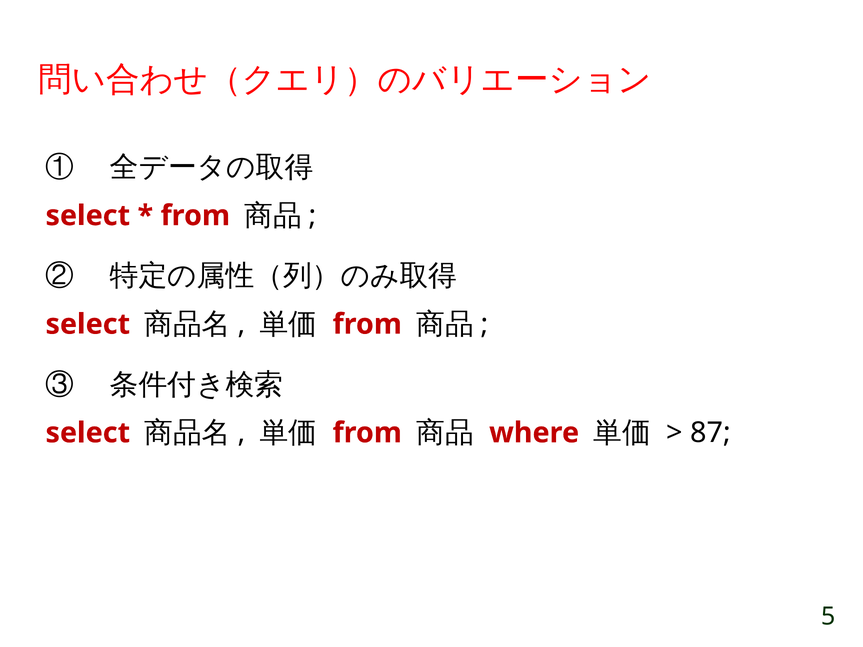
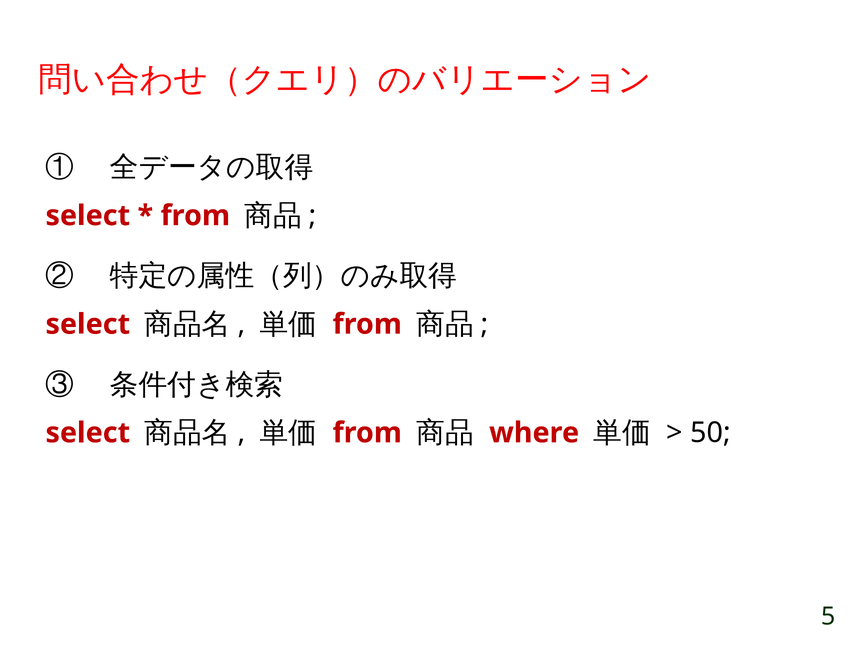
87: 87 -> 50 (711, 433)
